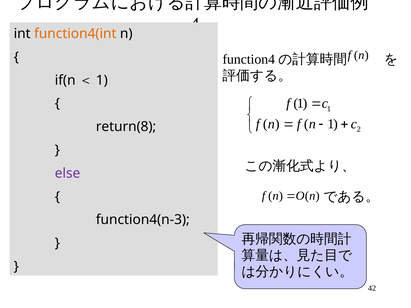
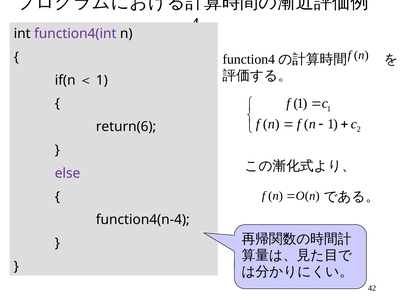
function4(int colour: orange -> purple (75, 34)
return(8: return(8 -> return(6 (126, 127)
function4(n-3: function4(n-3 -> function4(n-4 (143, 220)
